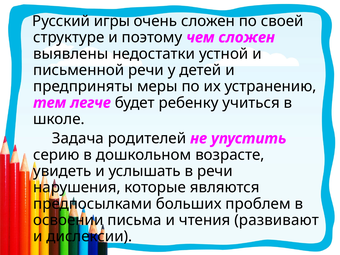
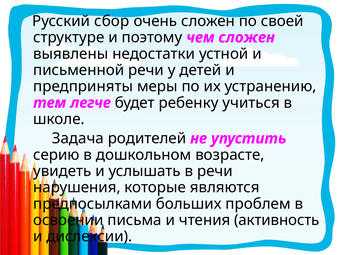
игры: игры -> сбор (112, 21)
развивают: развивают -> активность (277, 220)
